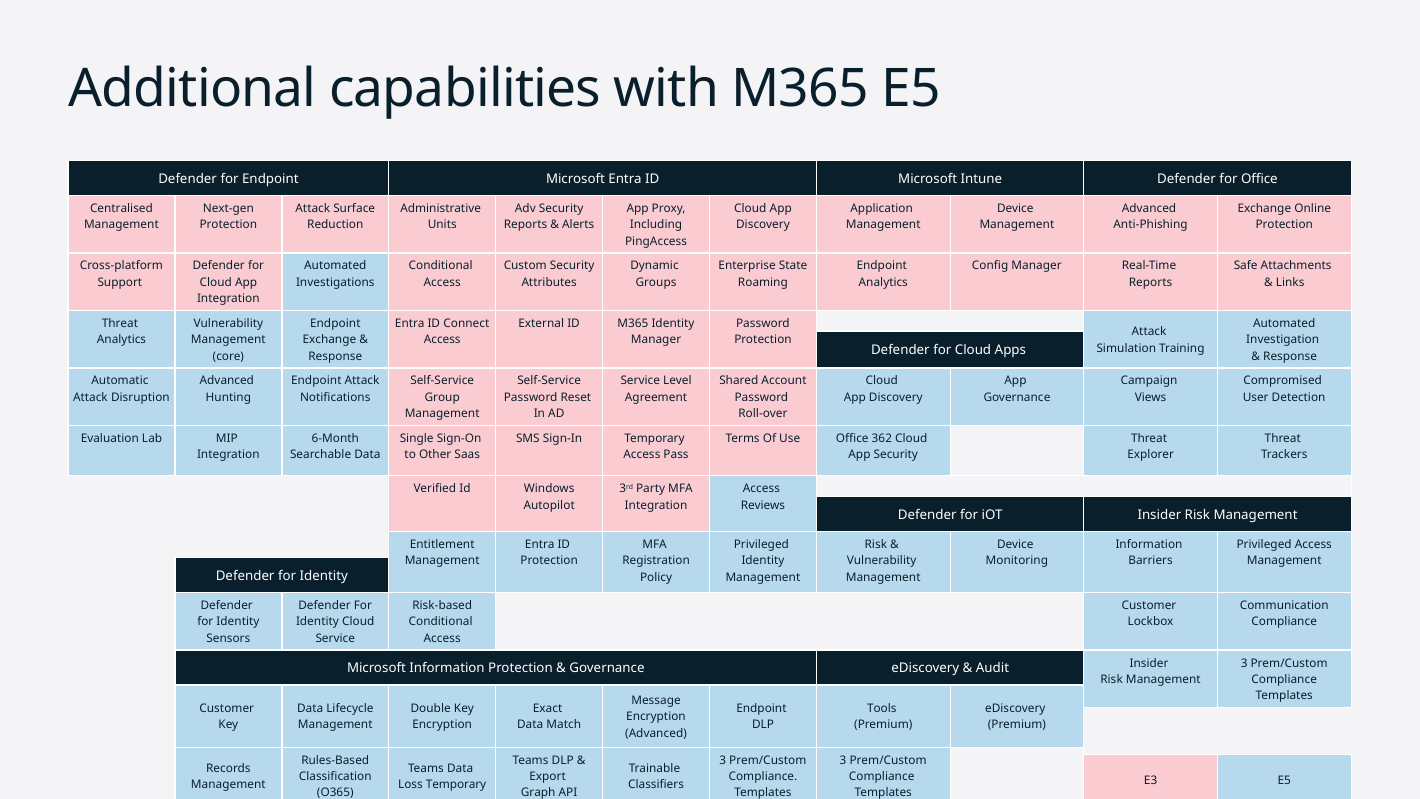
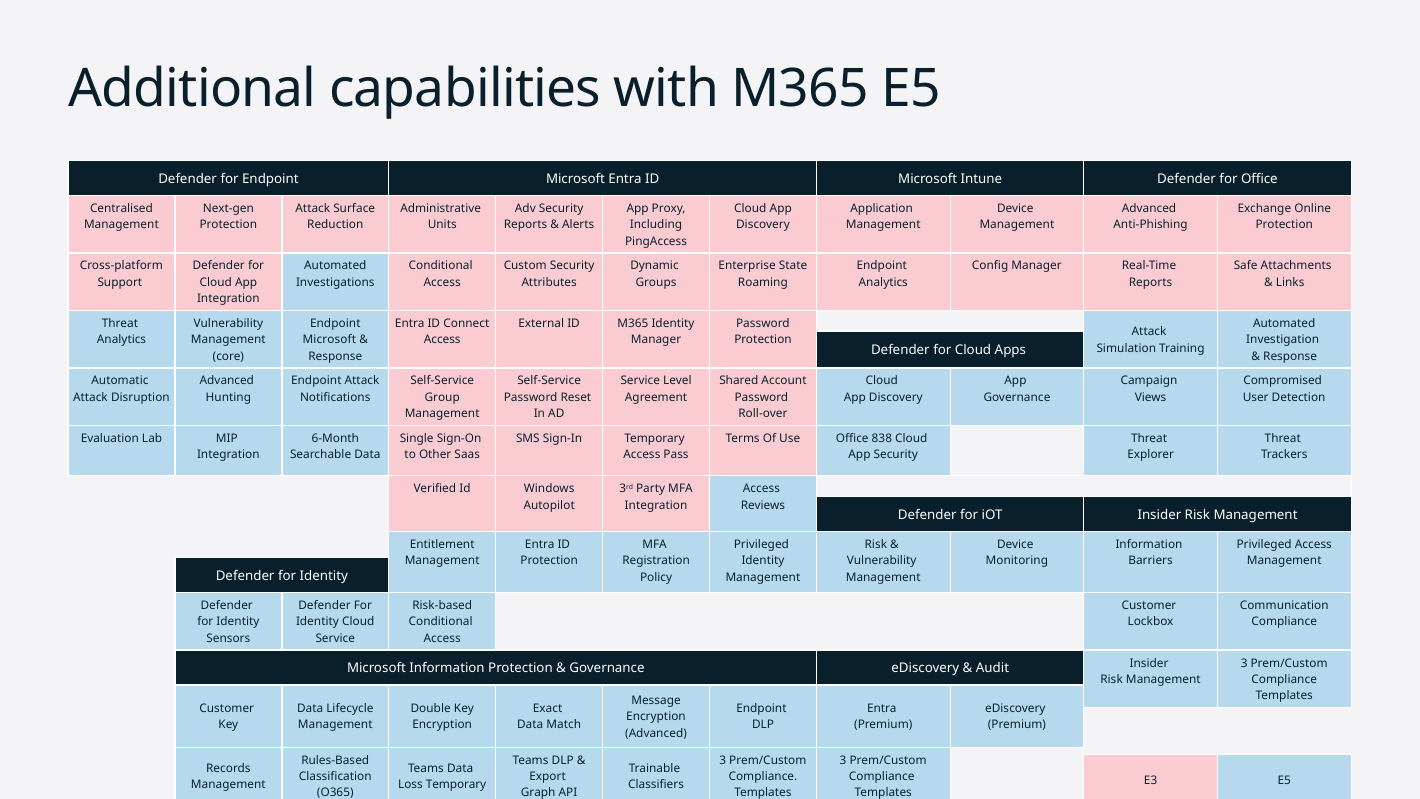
Exchange: Exchange -> Microsoft (329, 340)
362: 362 -> 838 (882, 438)
Tools: Tools -> Entra (882, 708)
